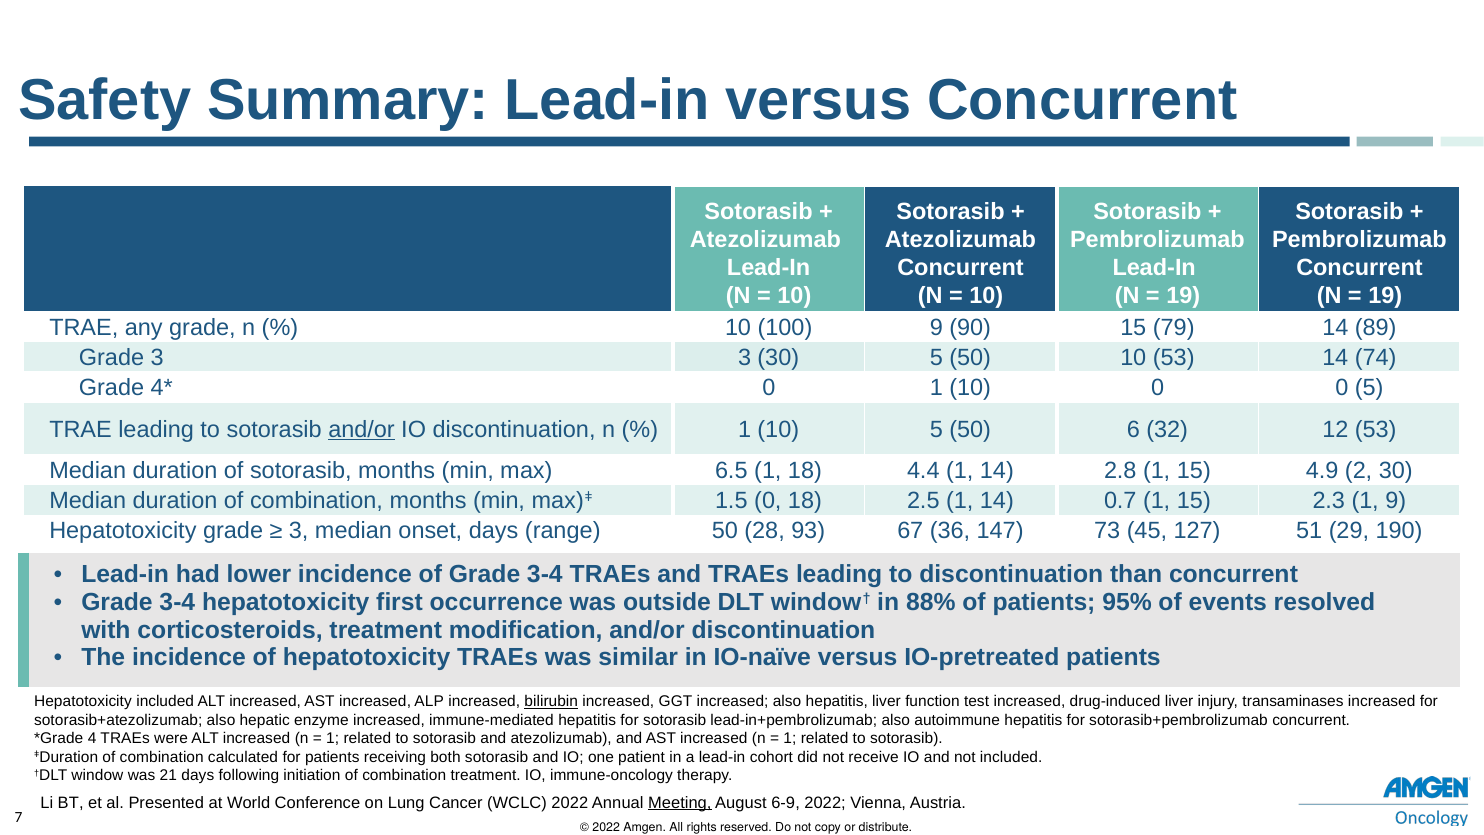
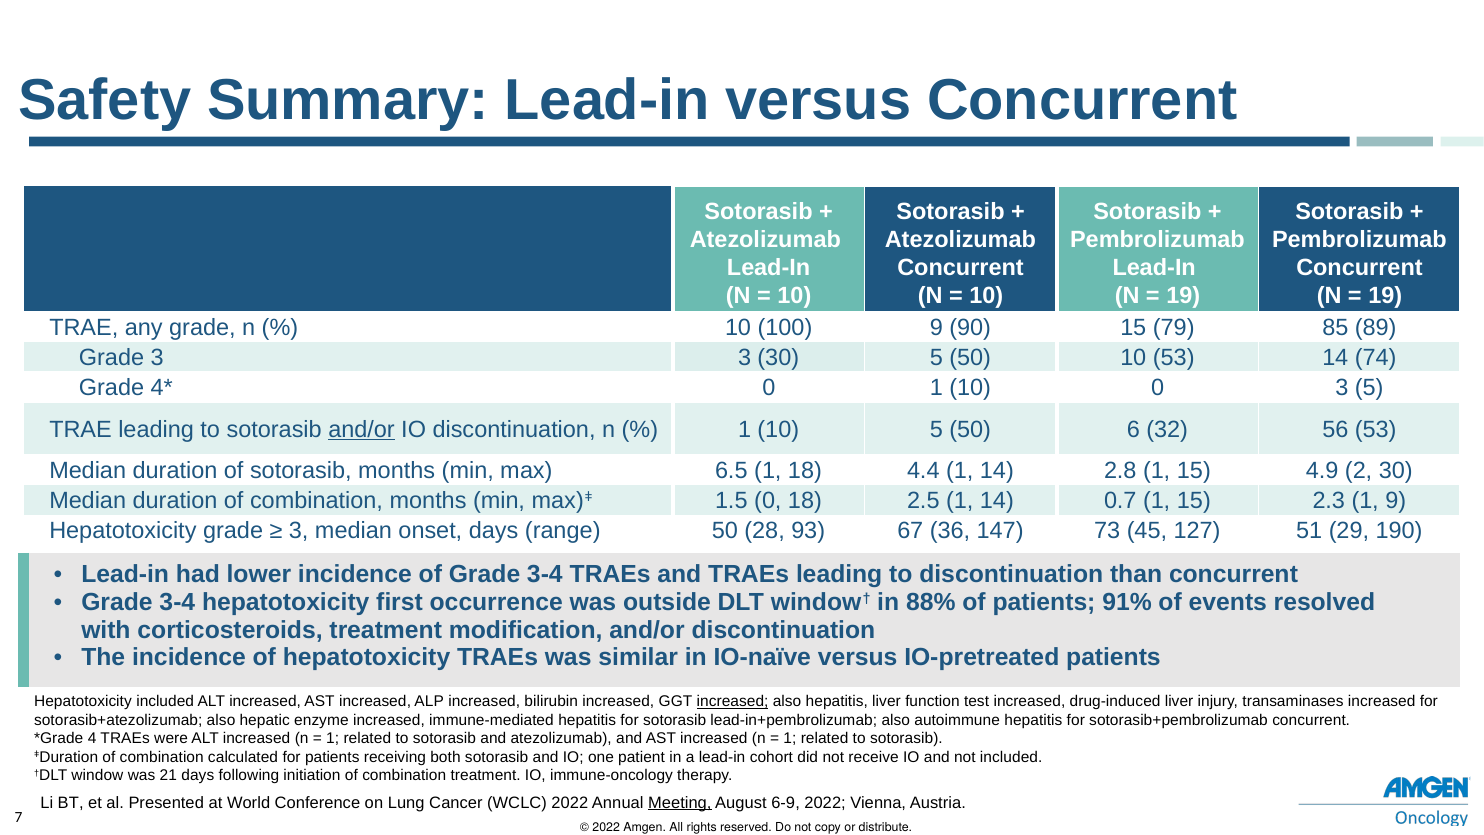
79 14: 14 -> 85 (1335, 328)
0 0: 0 -> 3 (1342, 388)
12: 12 -> 56 (1335, 429)
95%: 95% -> 91% (1127, 602)
bilirubin underline: present -> none (551, 701)
increased underline: none -> present (733, 701)
